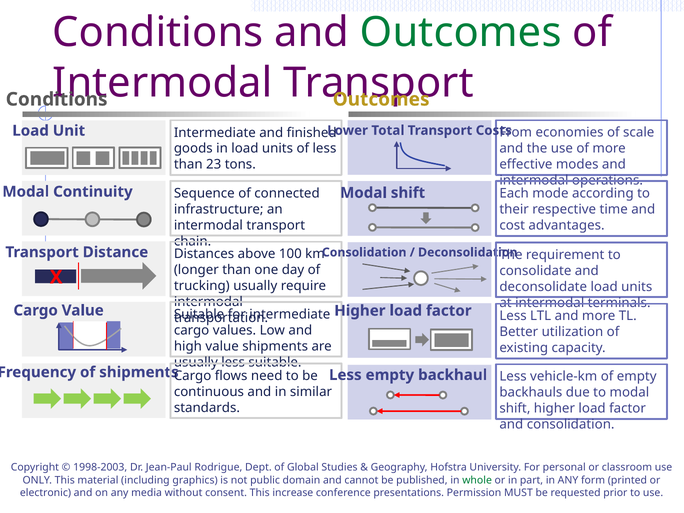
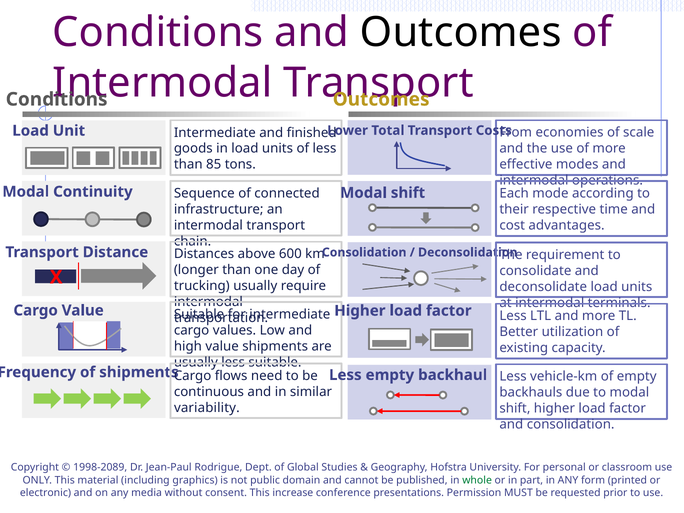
Outcomes colour: green -> black (461, 33)
23: 23 -> 85 (214, 165)
100: 100 -> 600 (290, 254)
standards: standards -> variability (207, 408)
1998-2003: 1998-2003 -> 1998-2089 (100, 468)
